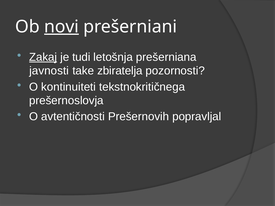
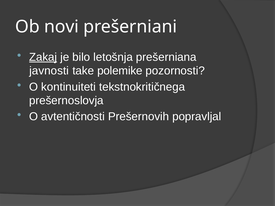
novi underline: present -> none (61, 27)
tudi: tudi -> bilo (81, 57)
zbiratelja: zbiratelja -> polemike (120, 71)
